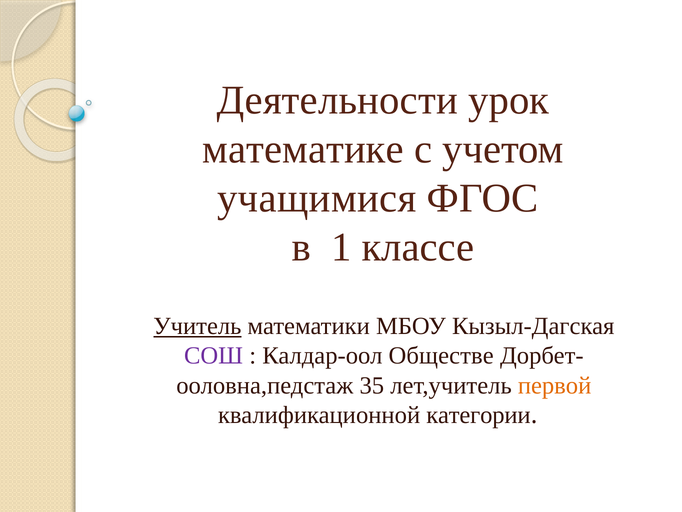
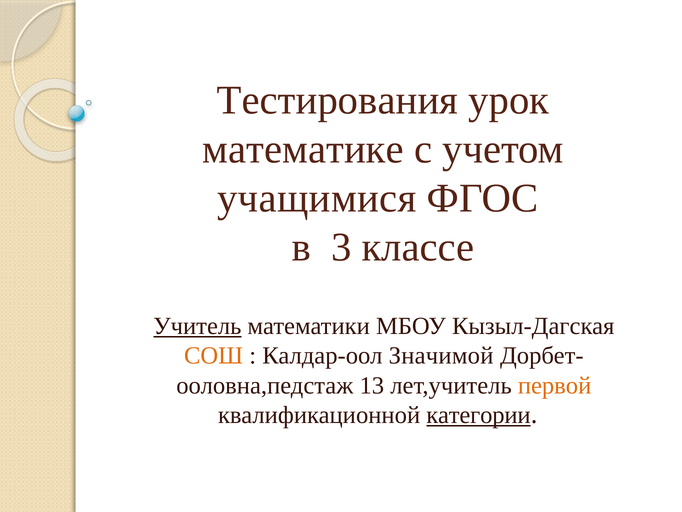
Деятельности: Деятельности -> Тестирования (337, 100)
1: 1 -> 3 (341, 247)
СОШ colour: purple -> orange (214, 355)
Обществе: Обществе -> Значимой (441, 355)
35: 35 -> 13 (372, 385)
категории underline: none -> present (478, 415)
